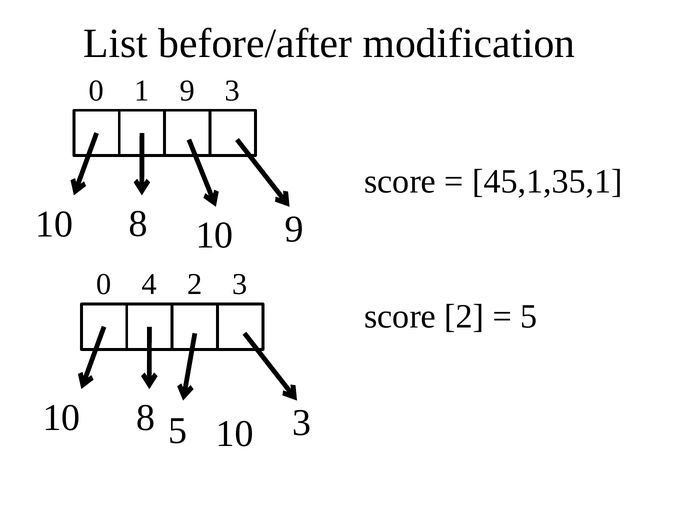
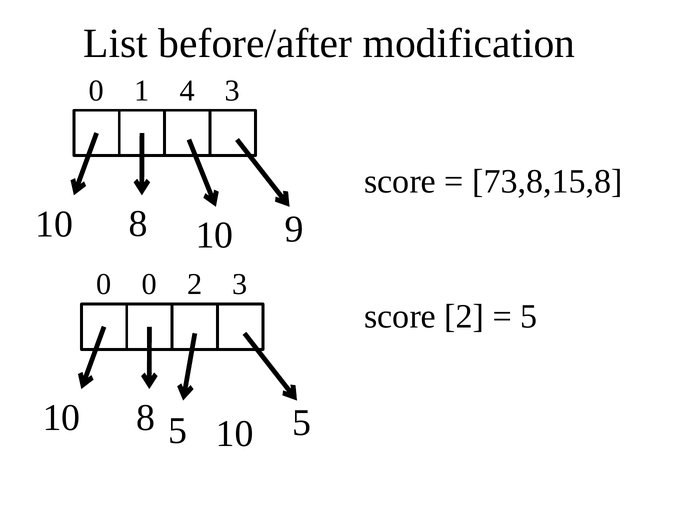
1 9: 9 -> 4 (187, 91)
45,1,35,1: 45,1,35,1 -> 73,8,15,8 (547, 182)
0 4: 4 -> 0 (149, 284)
8 3: 3 -> 5 (302, 423)
